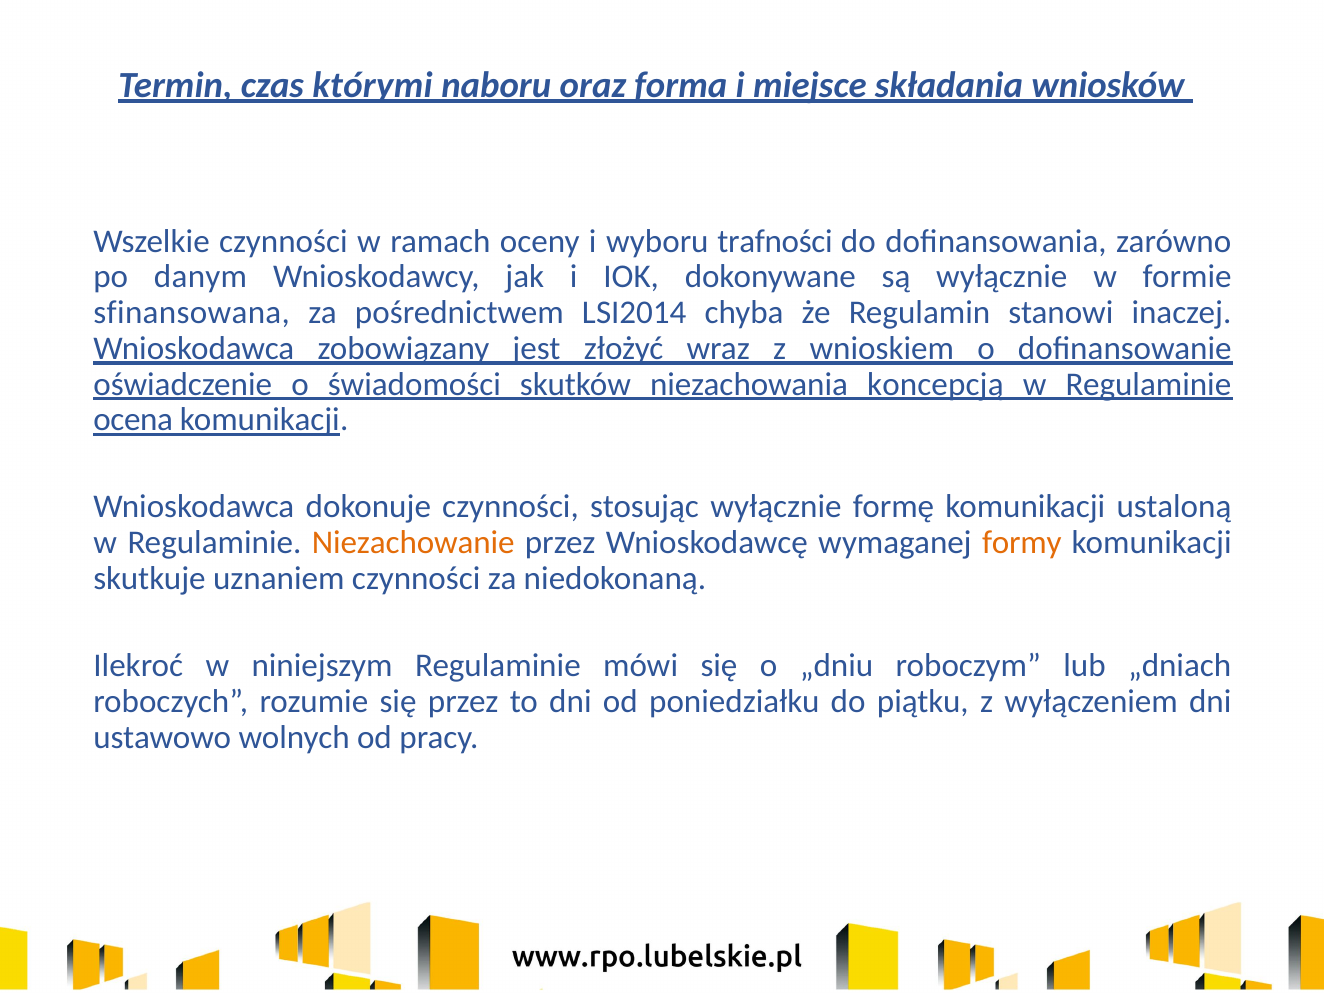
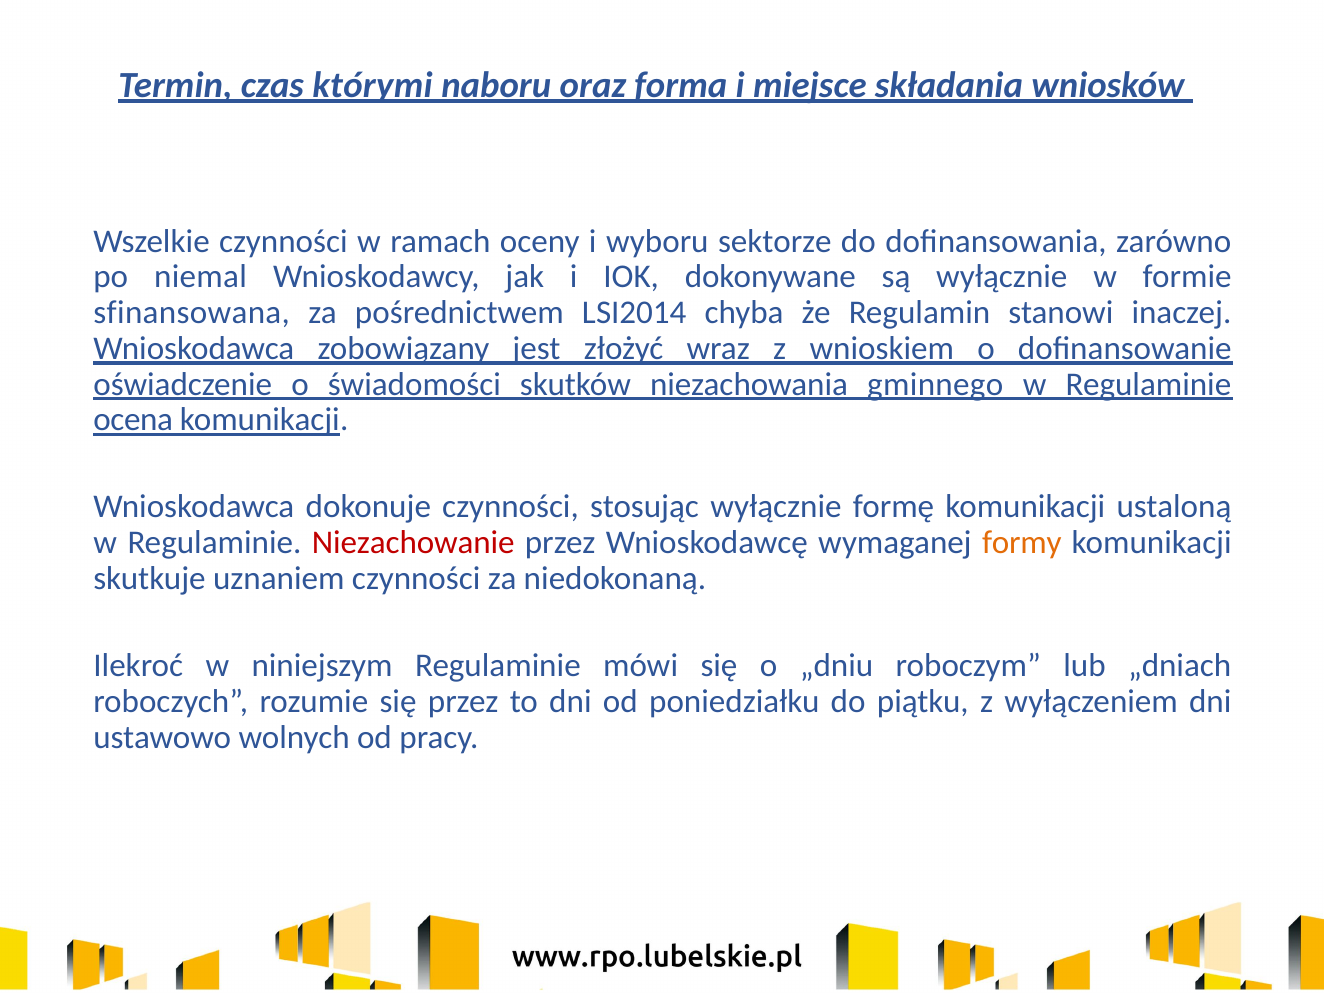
trafności: trafności -> sektorze (775, 241)
danym: danym -> niemal (201, 277)
koncepcją: koncepcją -> gminnego (935, 384)
Niezachowanie colour: orange -> red (413, 543)
